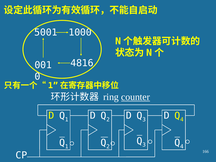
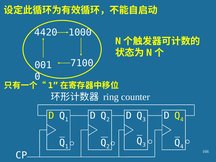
5001: 5001 -> 4420 (46, 32)
4816: 4816 -> 7100 (82, 63)
counter underline: present -> none (136, 97)
